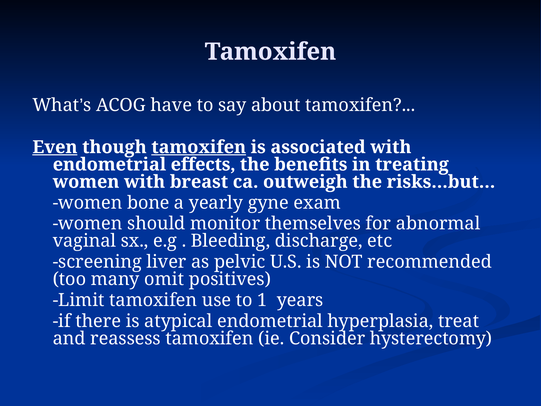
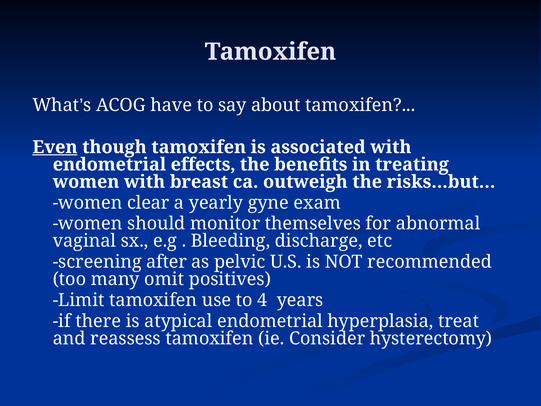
tamoxifen underline: present -> none (199, 147)
bone: bone -> clear (148, 203)
liver: liver -> after (167, 262)
1: 1 -> 4 (262, 300)
